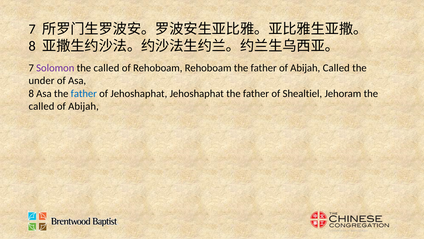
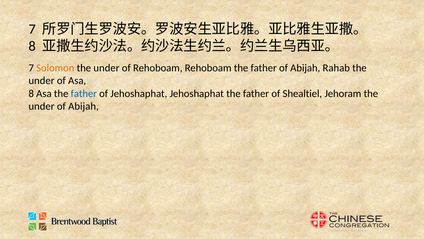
Solomon colour: purple -> orange (55, 68)
called: called -> under (106, 68)
Abijah Called: Called -> Rahab (336, 68)
called: called -> under (41, 106)
